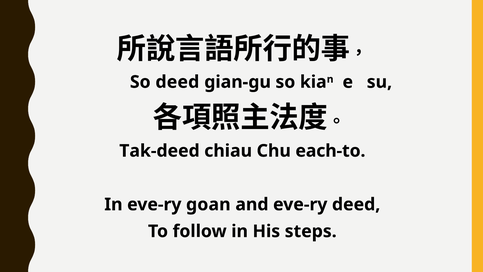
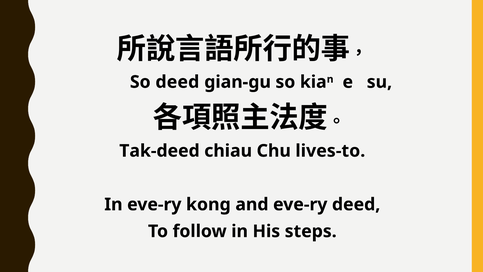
each-to: each-to -> lives-to (330, 151)
goan: goan -> kong (208, 204)
